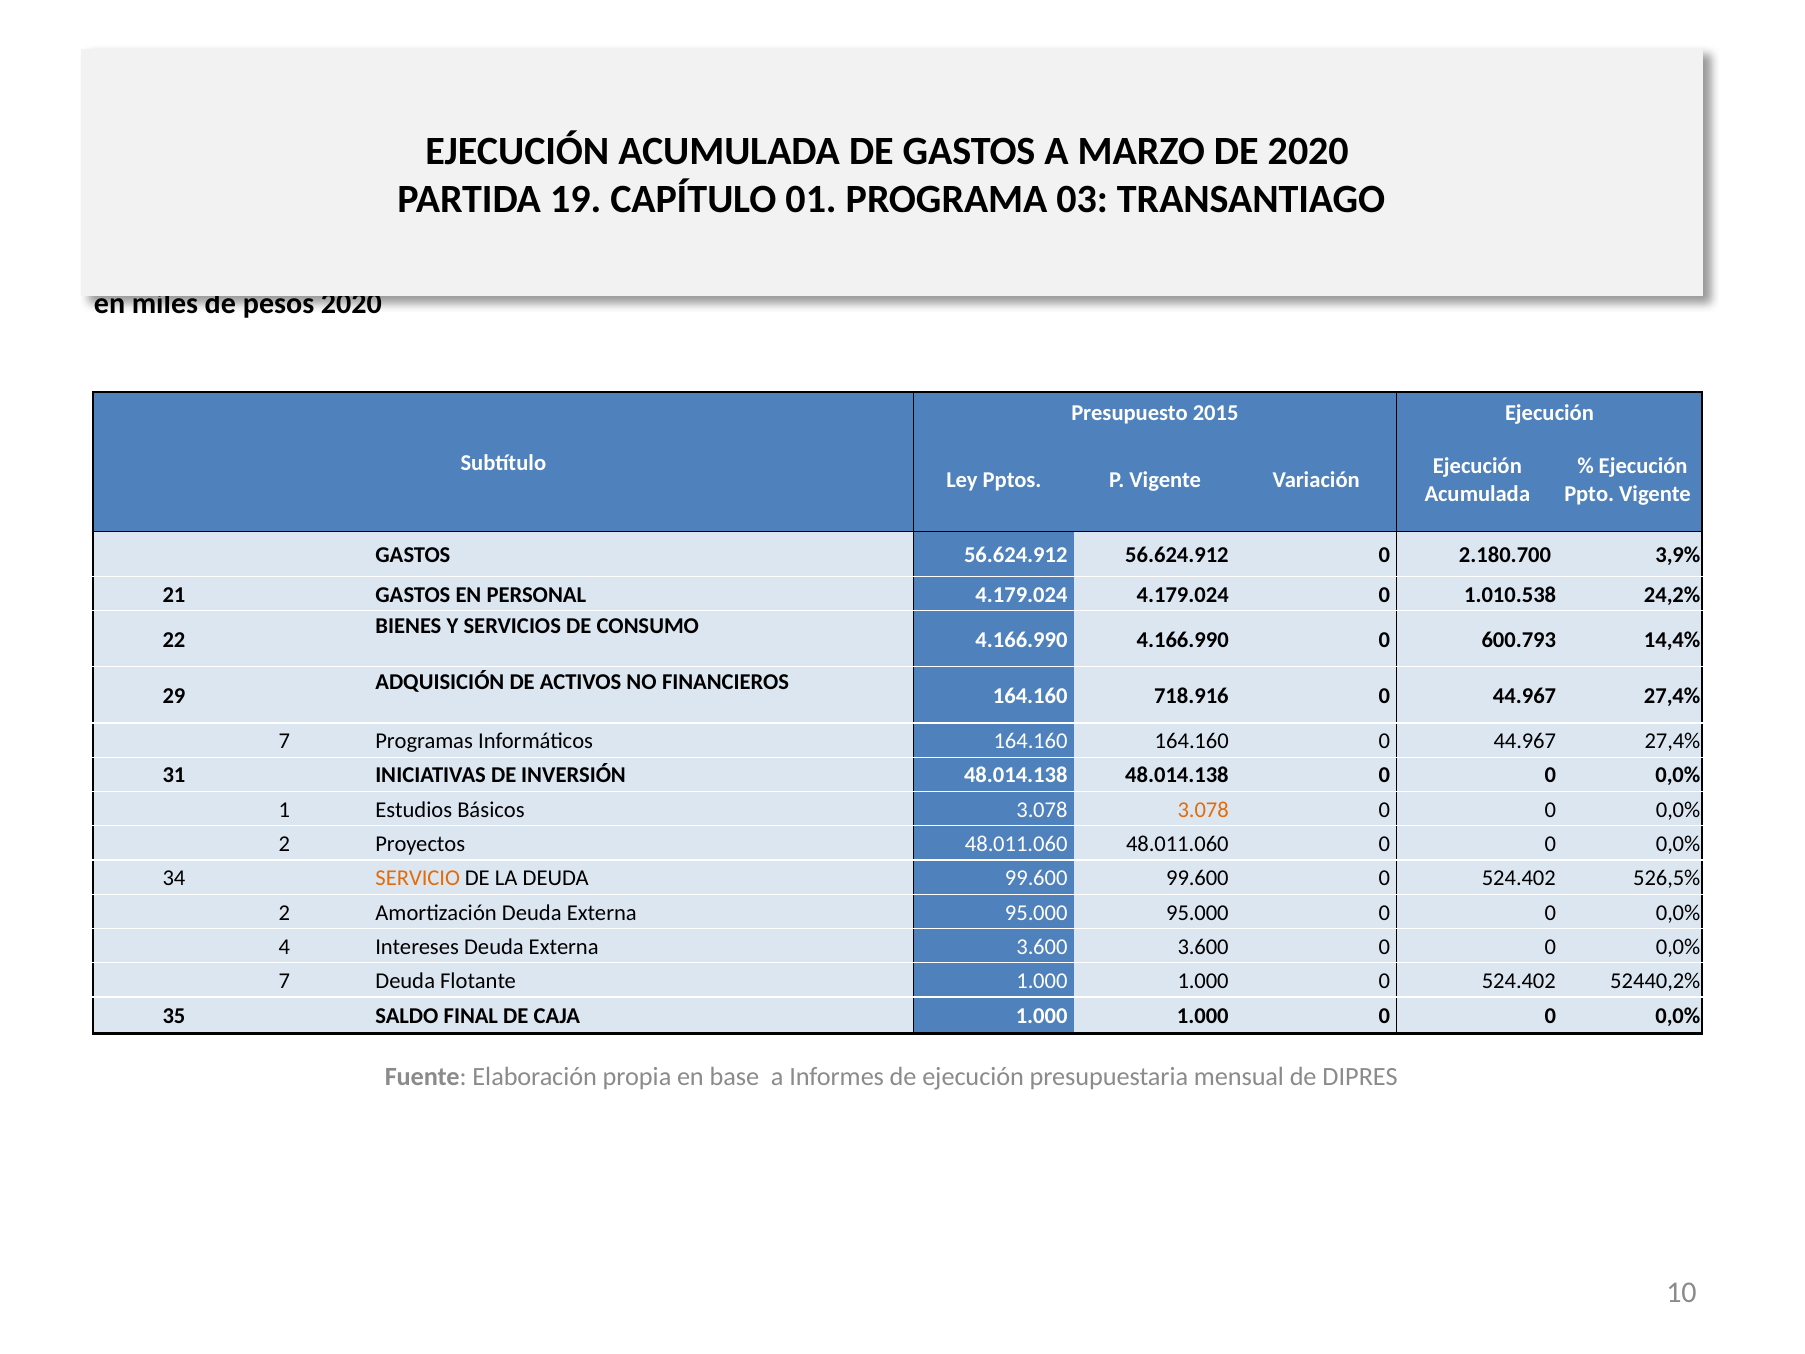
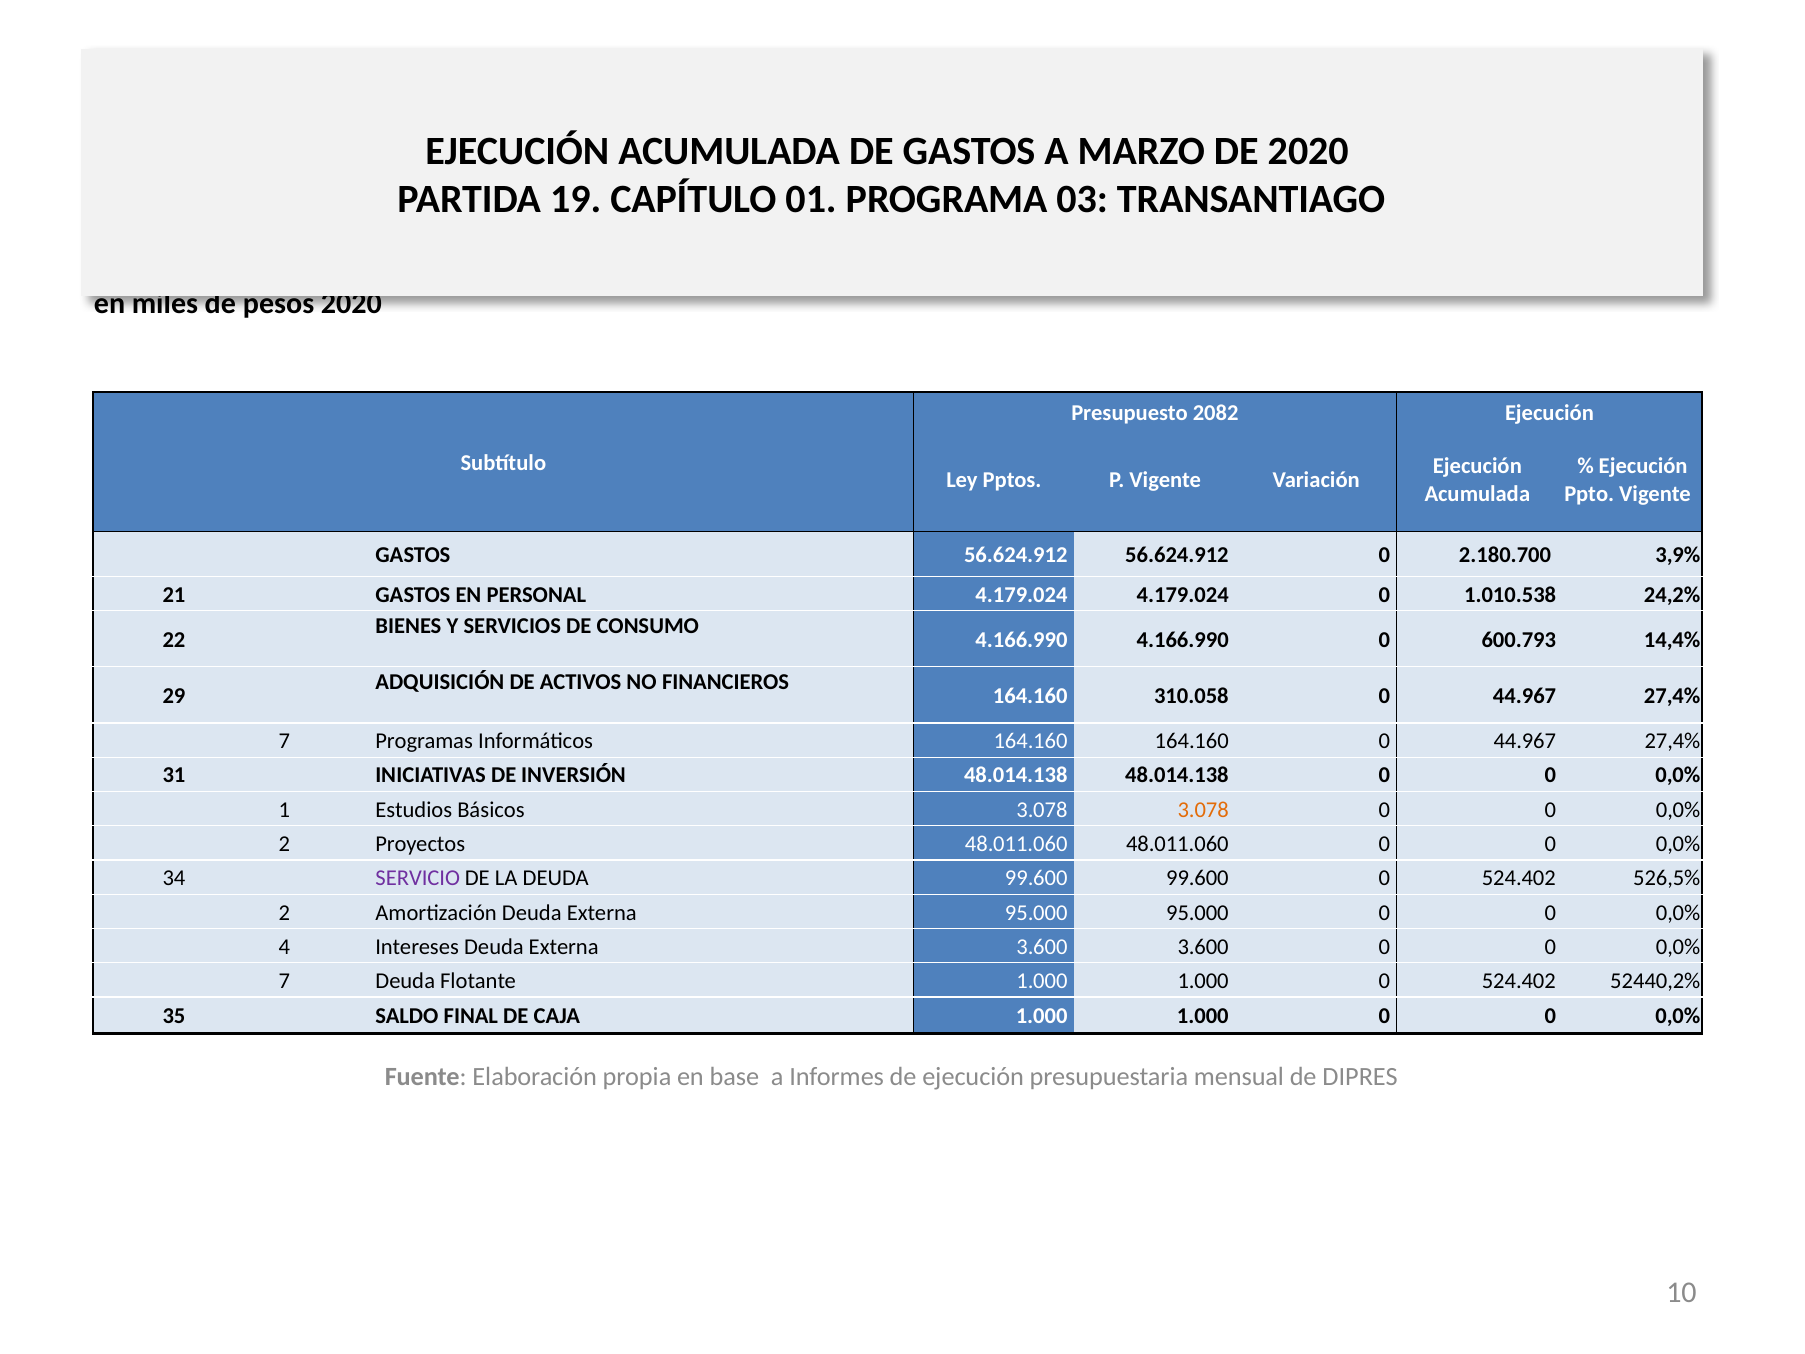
2015: 2015 -> 2082 (1216, 413)
718.916: 718.916 -> 310.058 (1191, 696)
SERVICIO colour: orange -> purple (418, 878)
